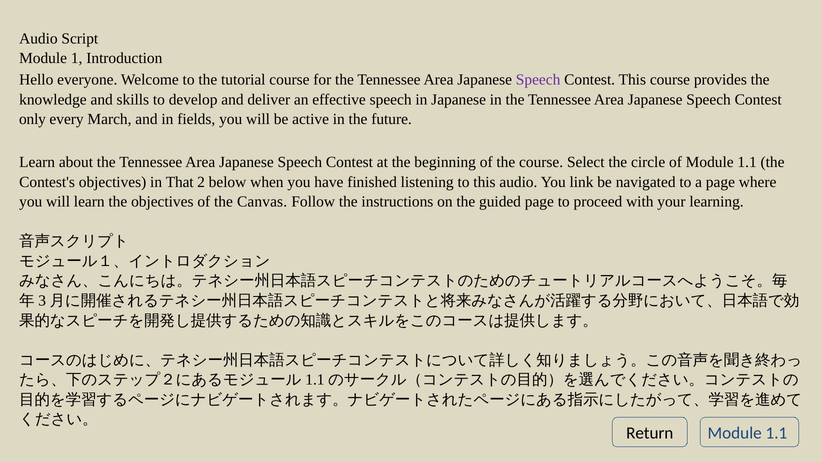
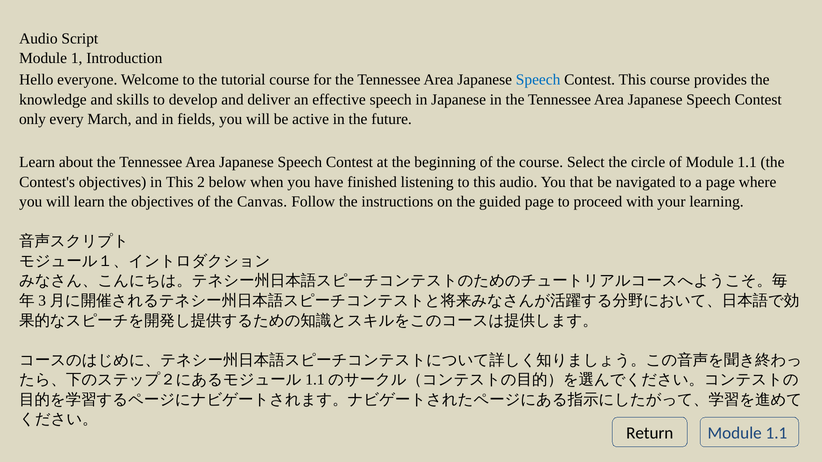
Speech colour: purple -> blue (538, 80)
in That: That -> This (180, 182)
link: link -> that (581, 182)
